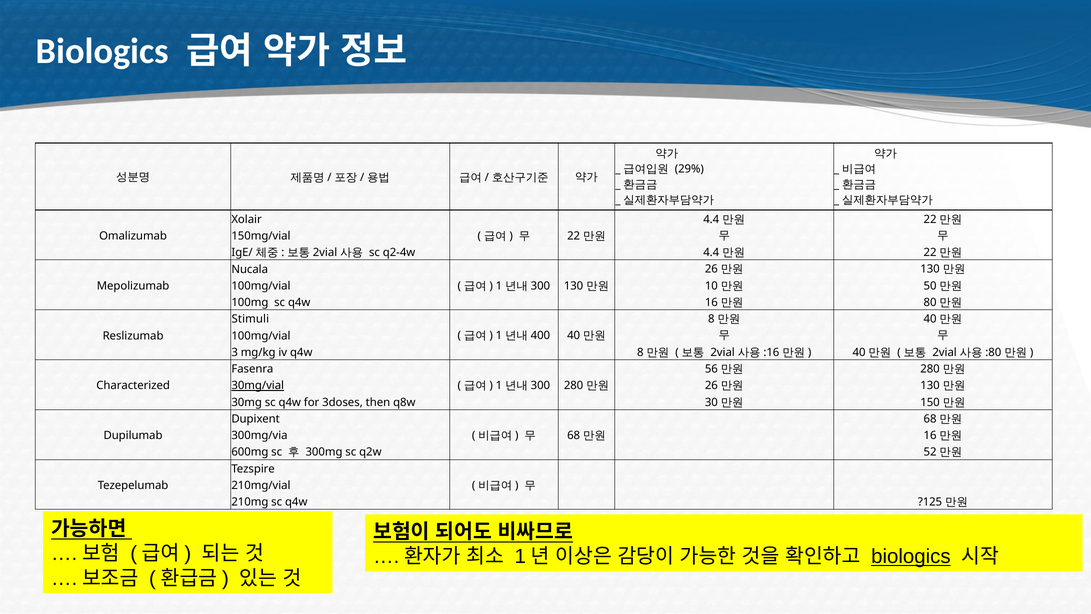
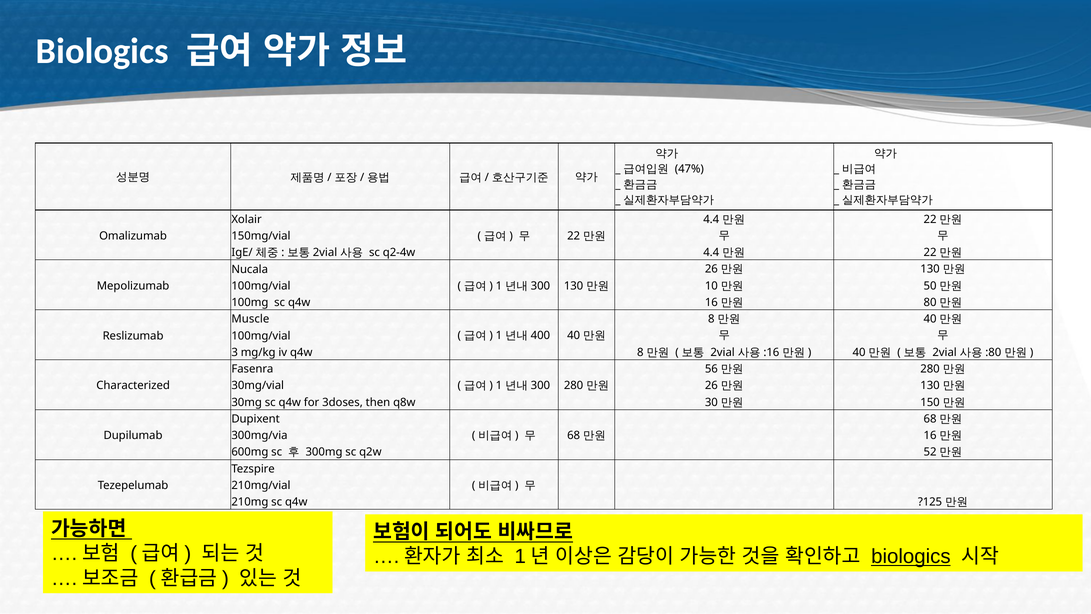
29%: 29% -> 47% (689, 169)
Stimuli: Stimuli -> Muscle (250, 319)
30mg/vial underline: present -> none (258, 385)
